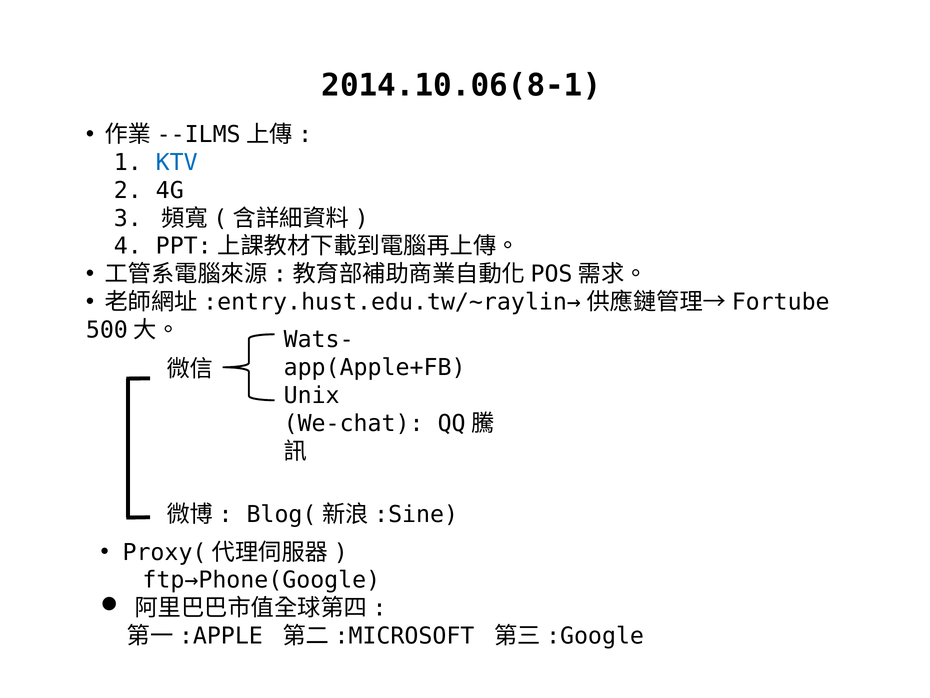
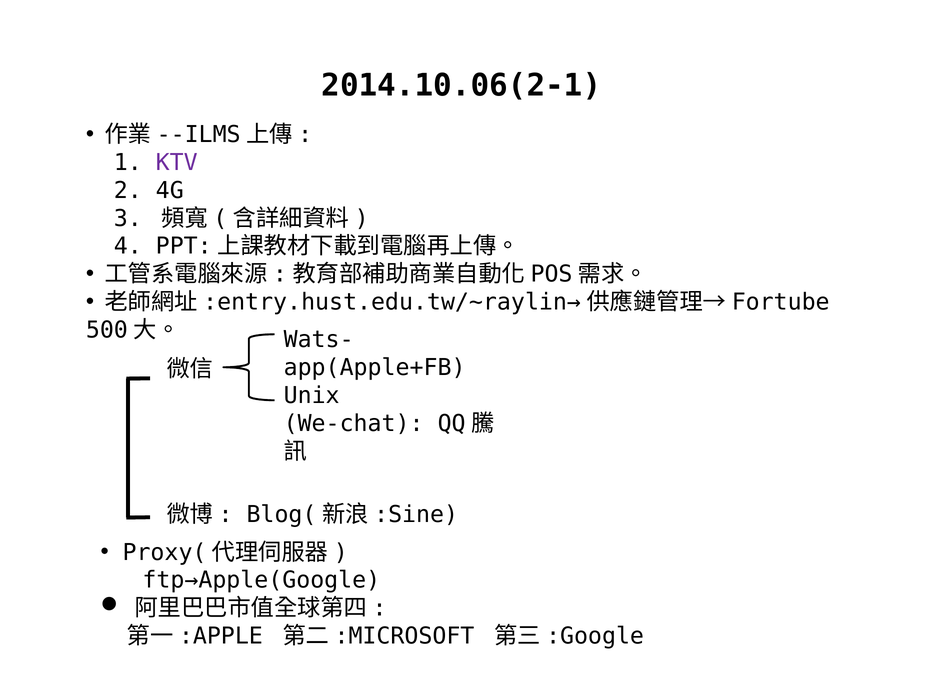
2014.10.06(8-1: 2014.10.06(8-1 -> 2014.10.06(2-1 (461, 85)
KTV colour: blue -> purple (177, 162)
ftp→Phone(Google: ftp→Phone(Google -> ftp→Apple(Google (261, 580)
